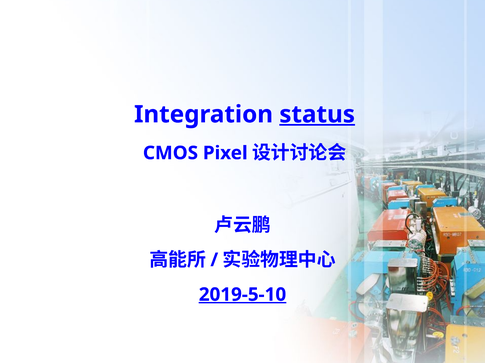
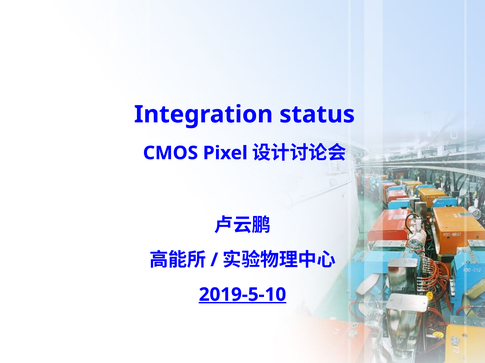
status underline: present -> none (317, 115)
